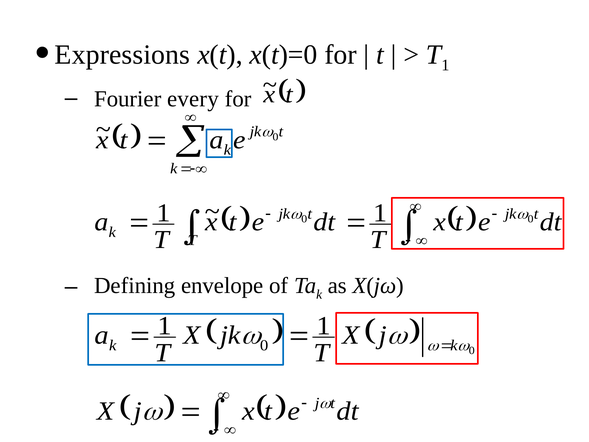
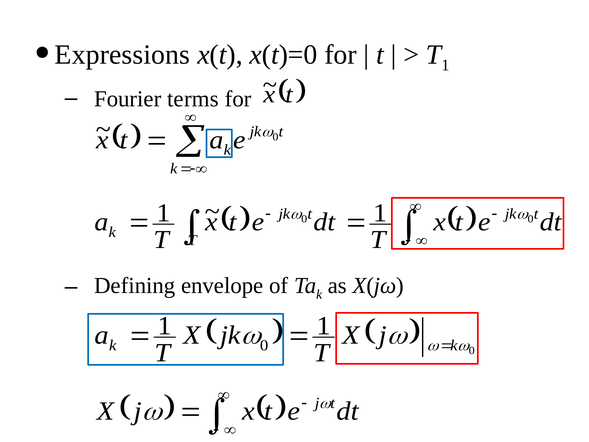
every: every -> terms (193, 99)
